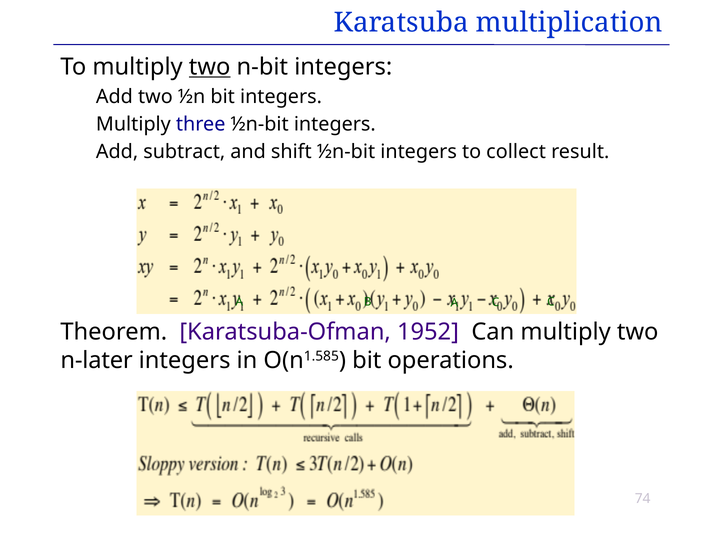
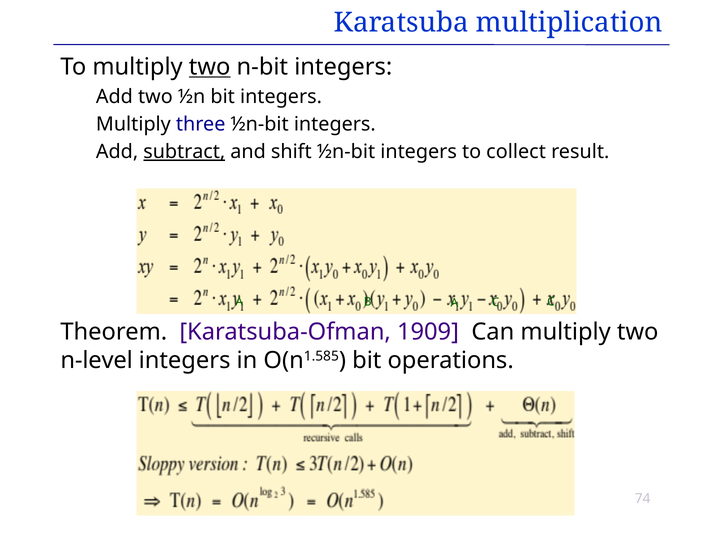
subtract underline: none -> present (184, 152)
1952: 1952 -> 1909 (428, 332)
n-later: n-later -> n-level (97, 360)
